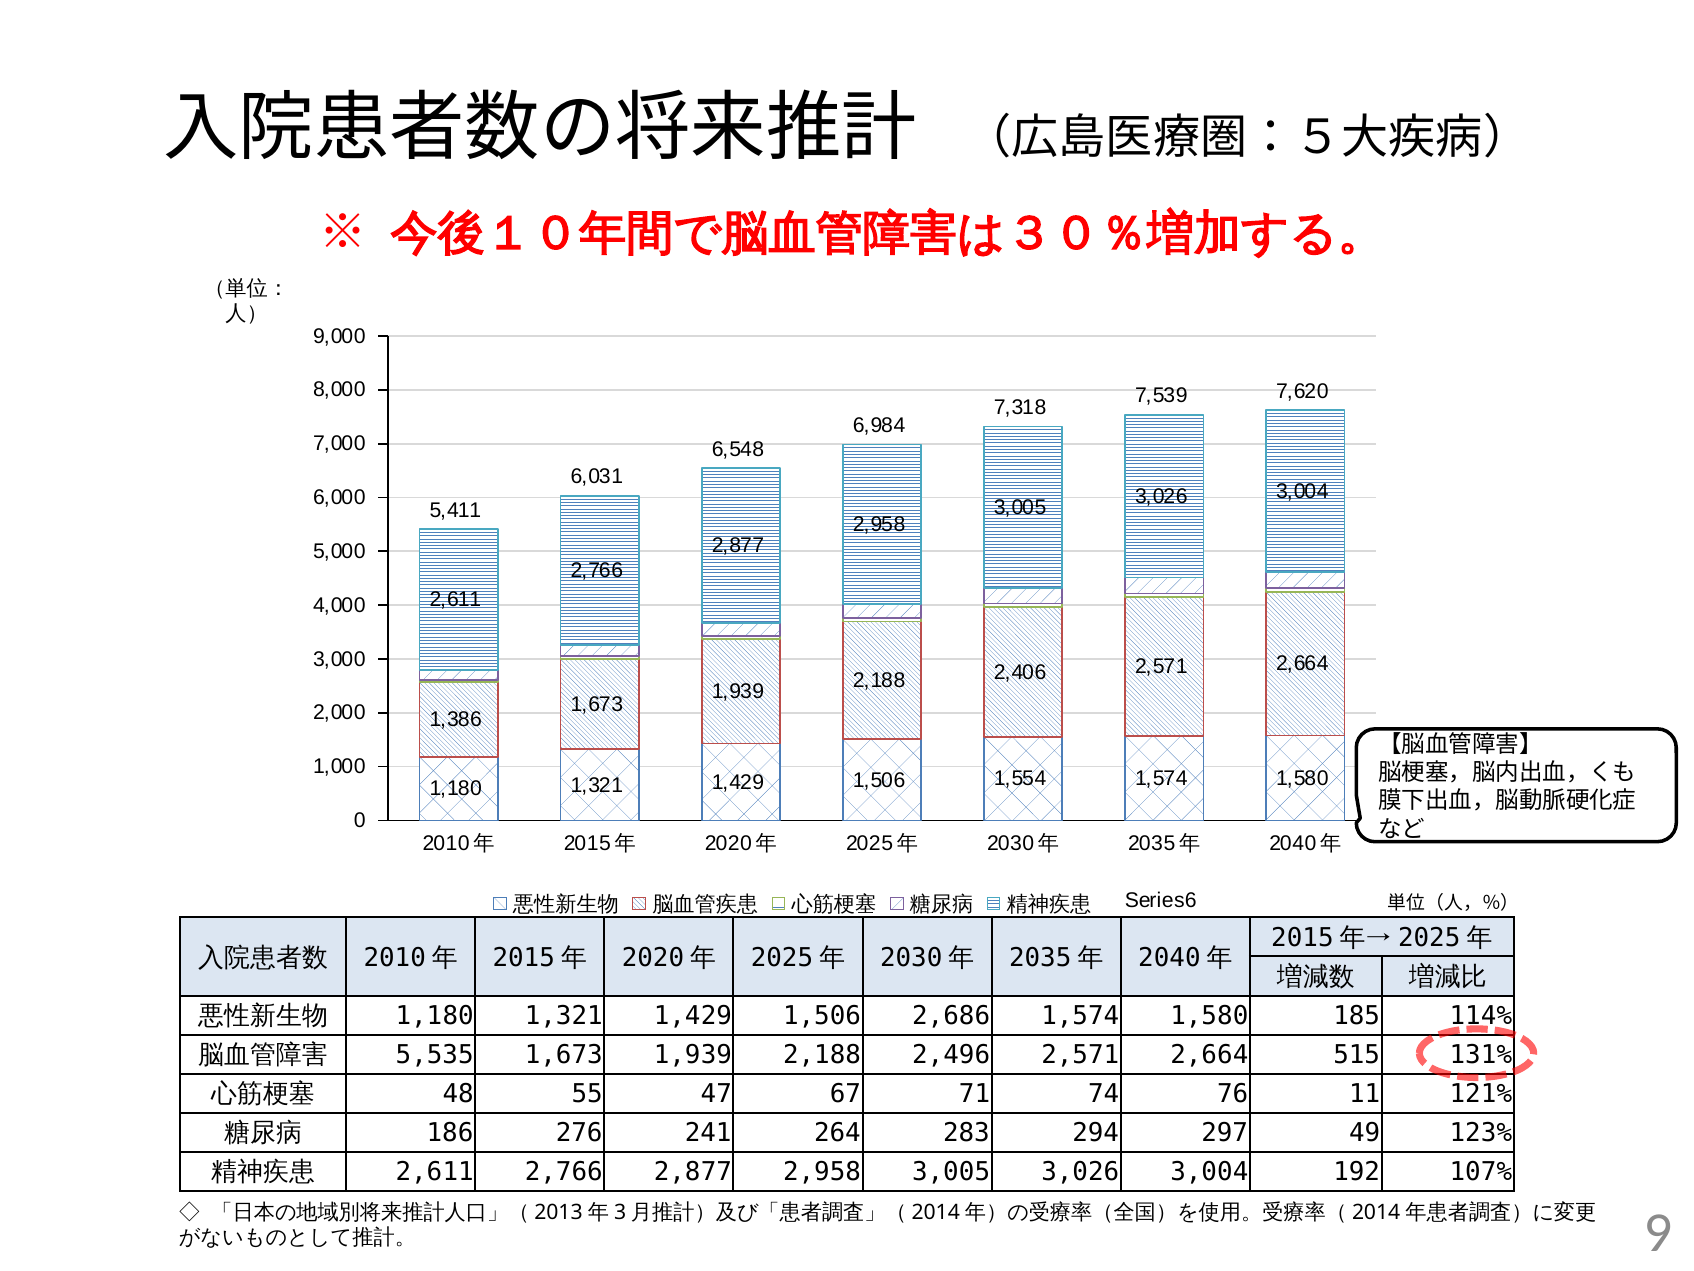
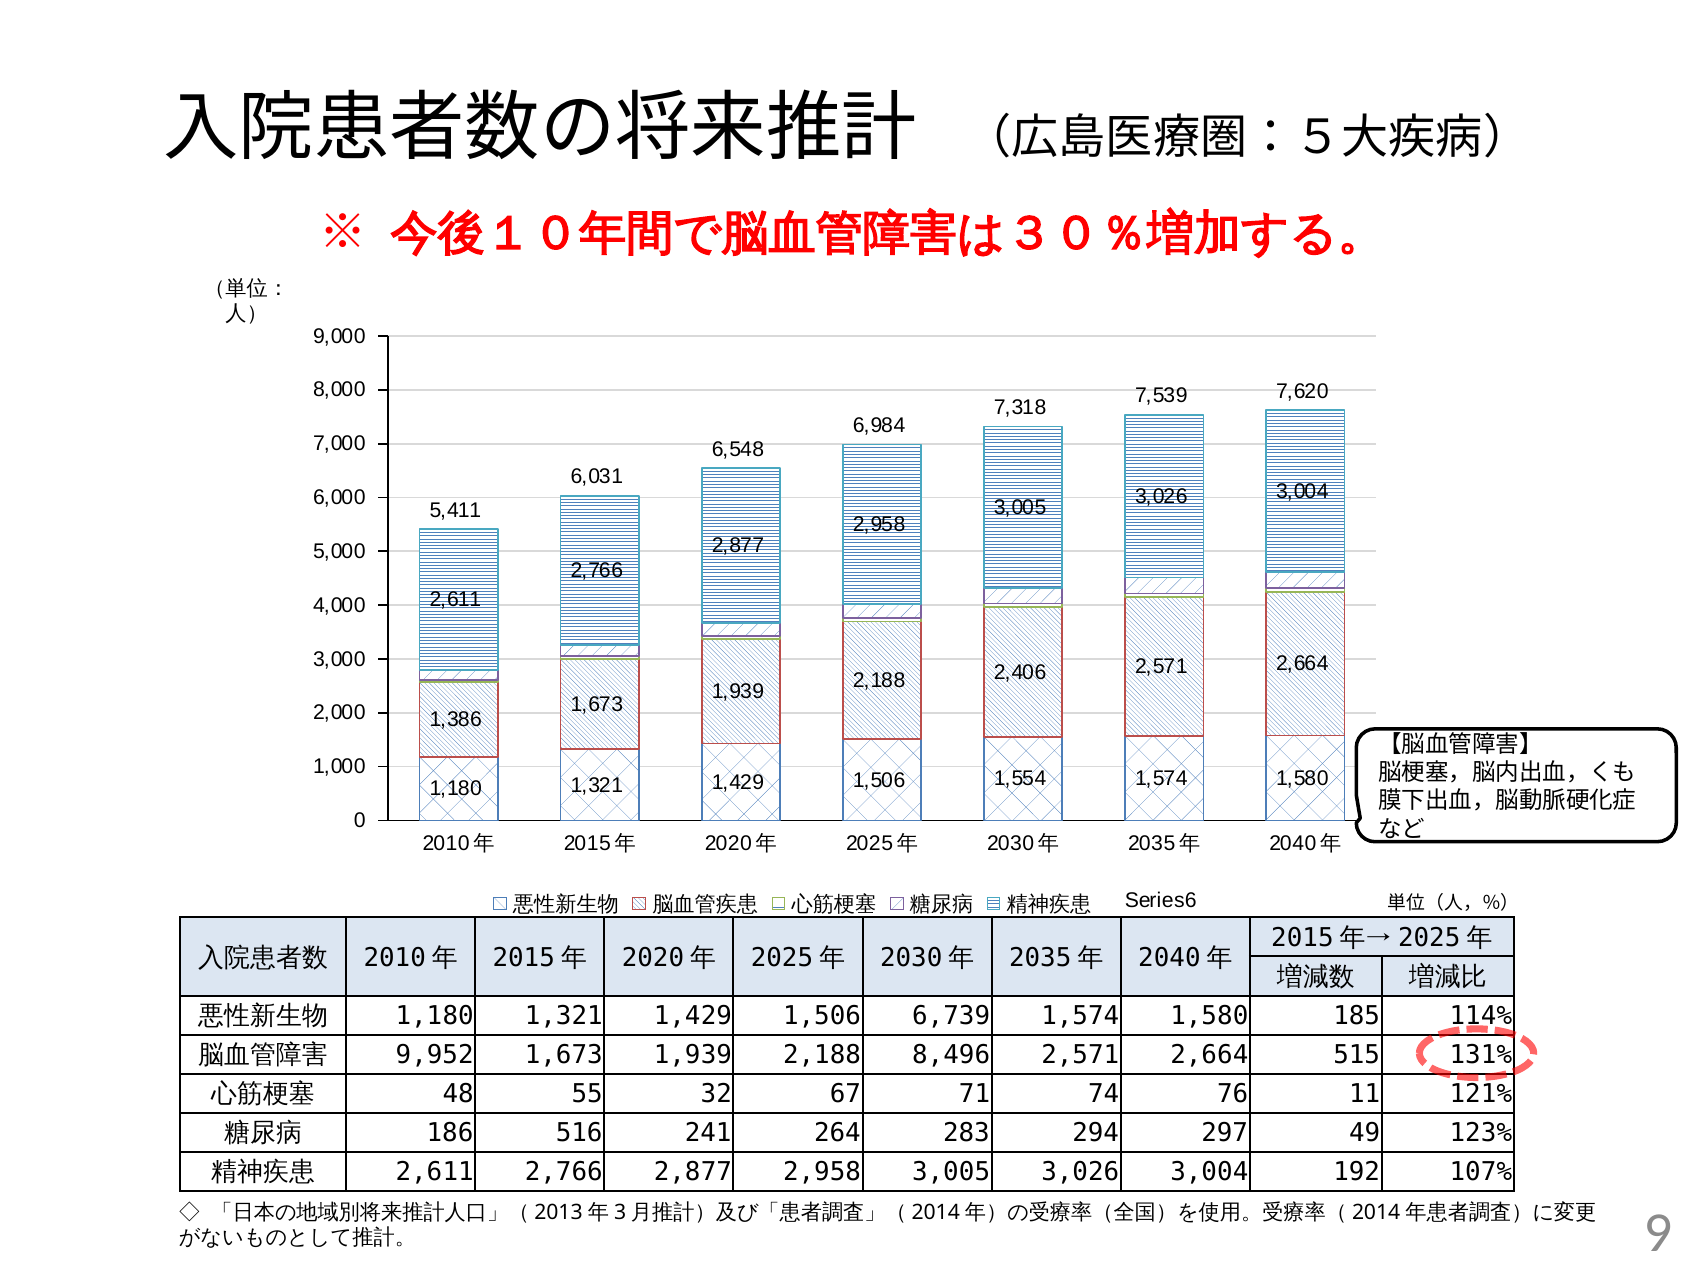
2,686: 2,686 -> 6,739 (951, 1016)
5,535: 5,535 -> 9,952 (435, 1055)
2,496: 2,496 -> 8,496 (951, 1055)
47: 47 -> 32 (716, 1094)
276: 276 -> 516 (579, 1133)
